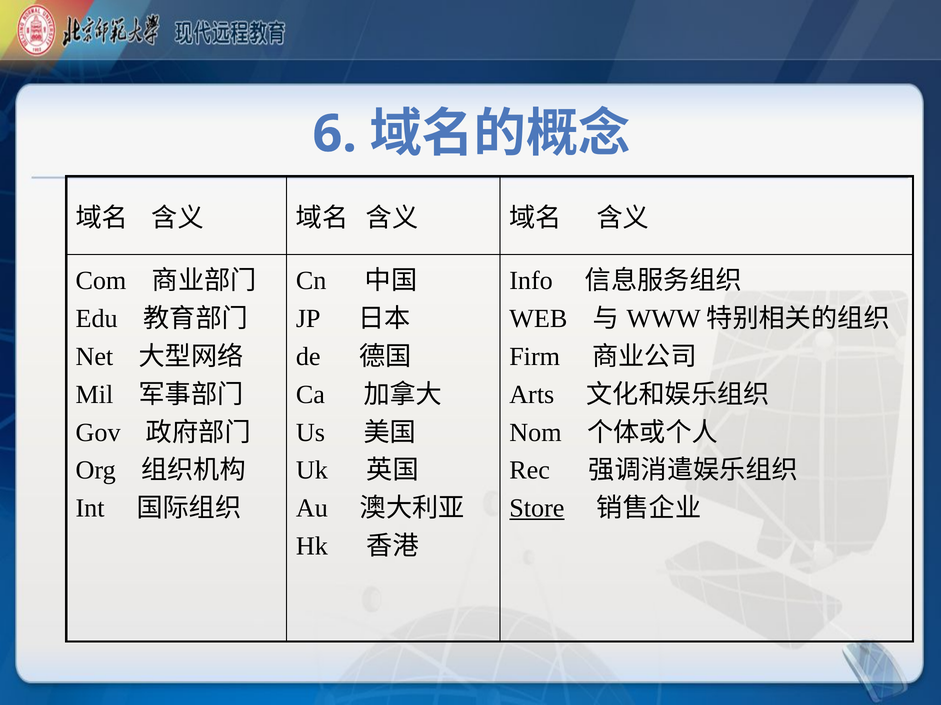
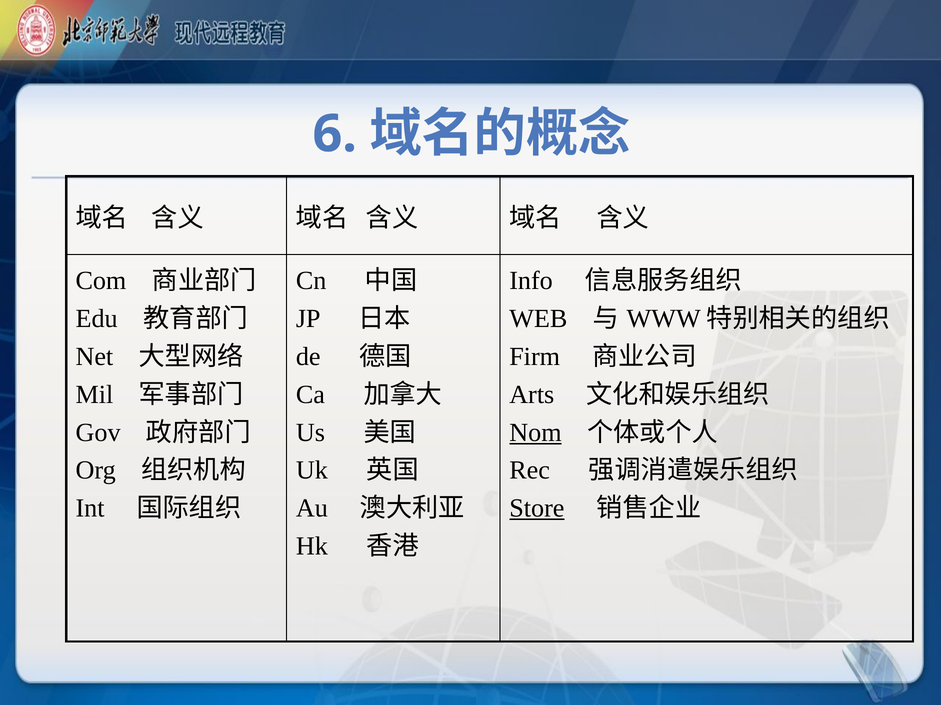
Nom underline: none -> present (535, 433)
